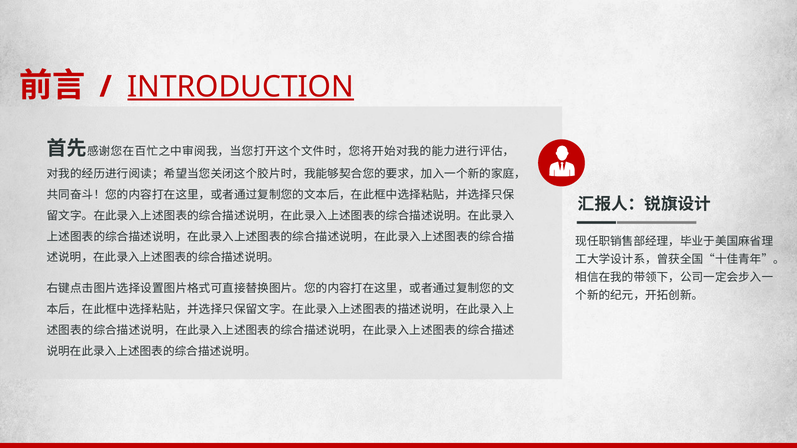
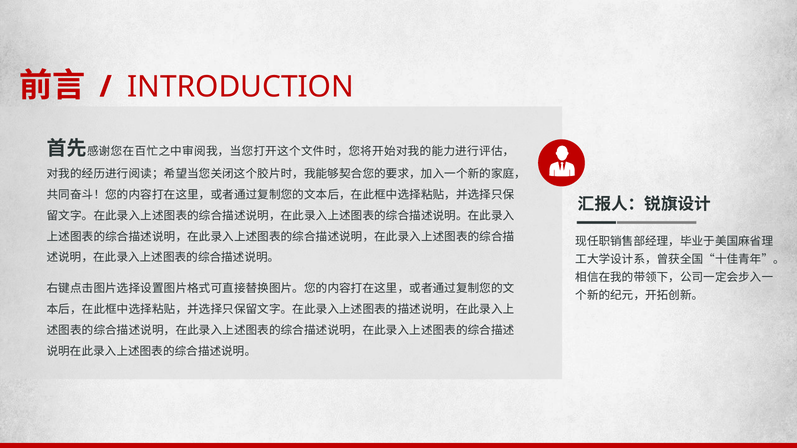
INTRODUCTION underline: present -> none (241, 87)
